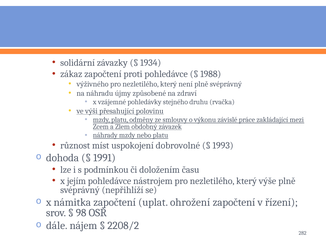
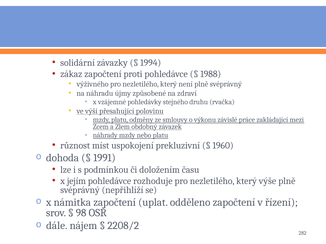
1934: 1934 -> 1994 (151, 63)
dobrovolné: dobrovolné -> prekluzivní (178, 146)
1993: 1993 -> 1960 (223, 146)
nástrojem: nástrojem -> rozhoduje (153, 181)
ohrožení: ohrožení -> odděleno (190, 203)
